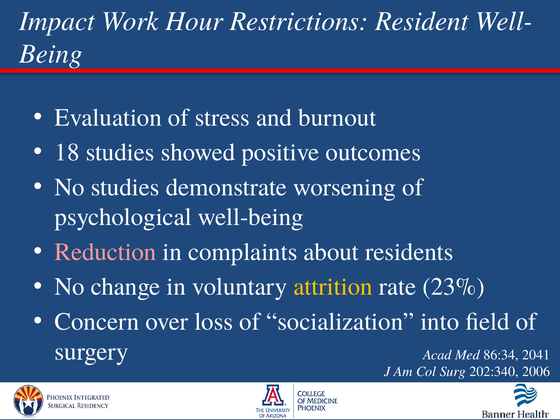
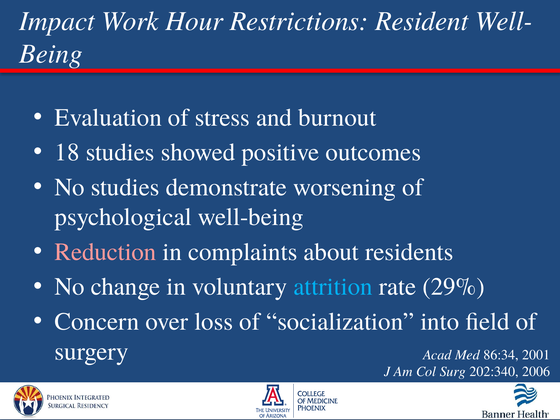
attrition colour: yellow -> light blue (333, 287)
23%: 23% -> 29% (454, 287)
2041: 2041 -> 2001 (536, 355)
